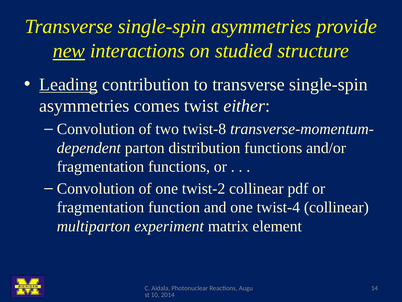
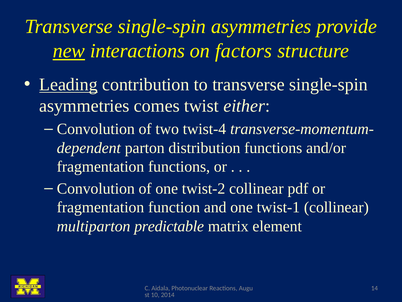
studied: studied -> factors (244, 51)
twist-8: twist-8 -> twist-4 (204, 129)
twist-4: twist-4 -> twist-1 (278, 207)
experiment: experiment -> predictable (169, 226)
